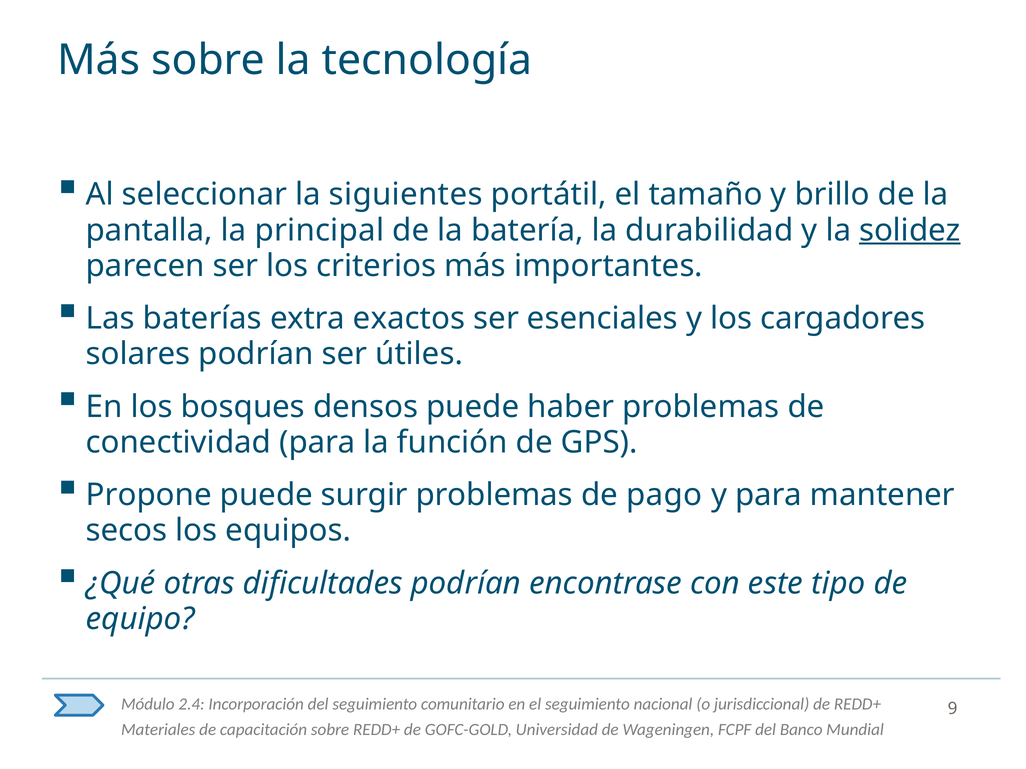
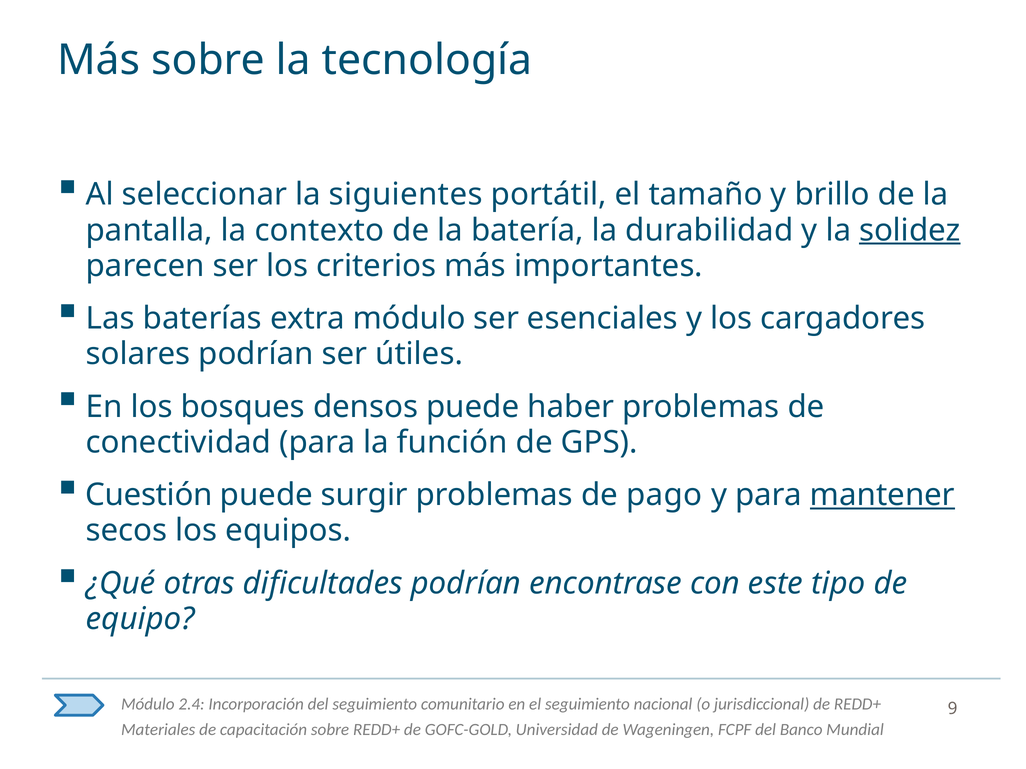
principal: principal -> contexto (319, 230)
extra exactos: exactos -> módulo (409, 319)
Propone: Propone -> Cuestión (149, 495)
mantener underline: none -> present (882, 495)
